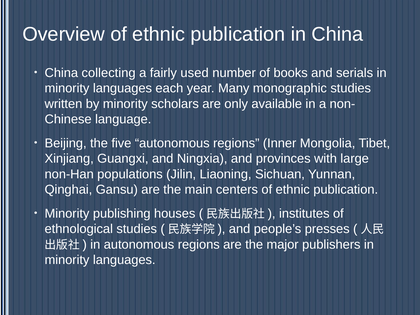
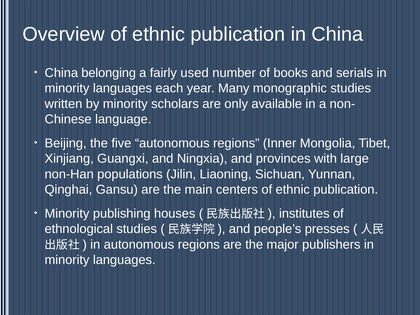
collecting: collecting -> belonging (109, 73)
